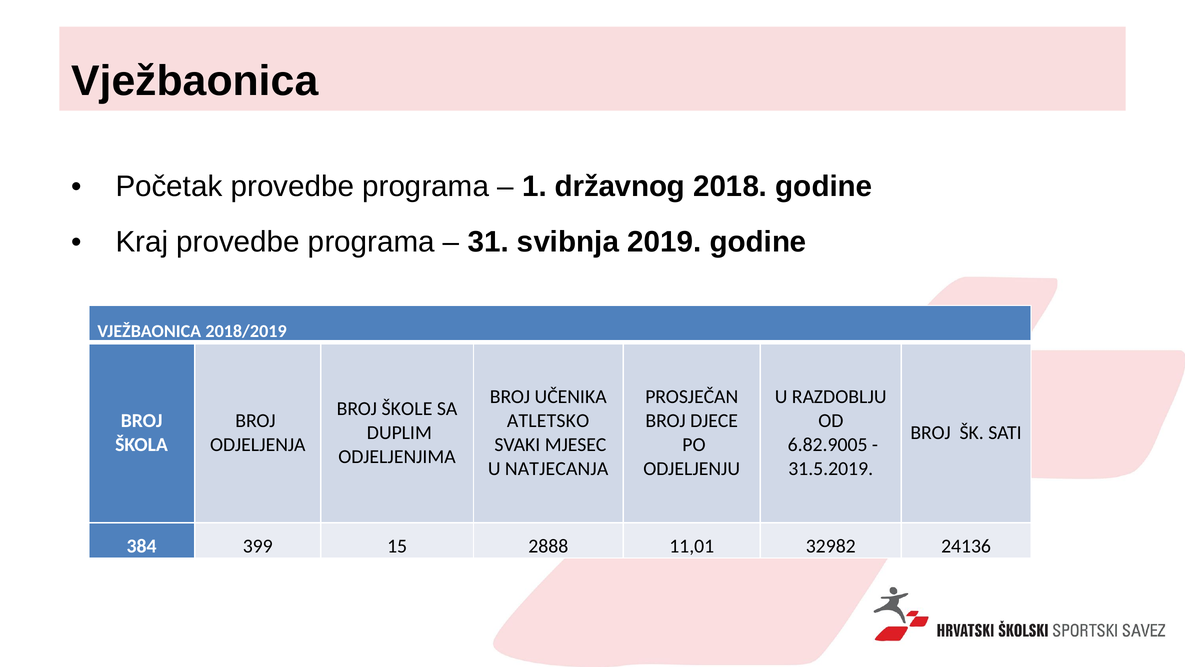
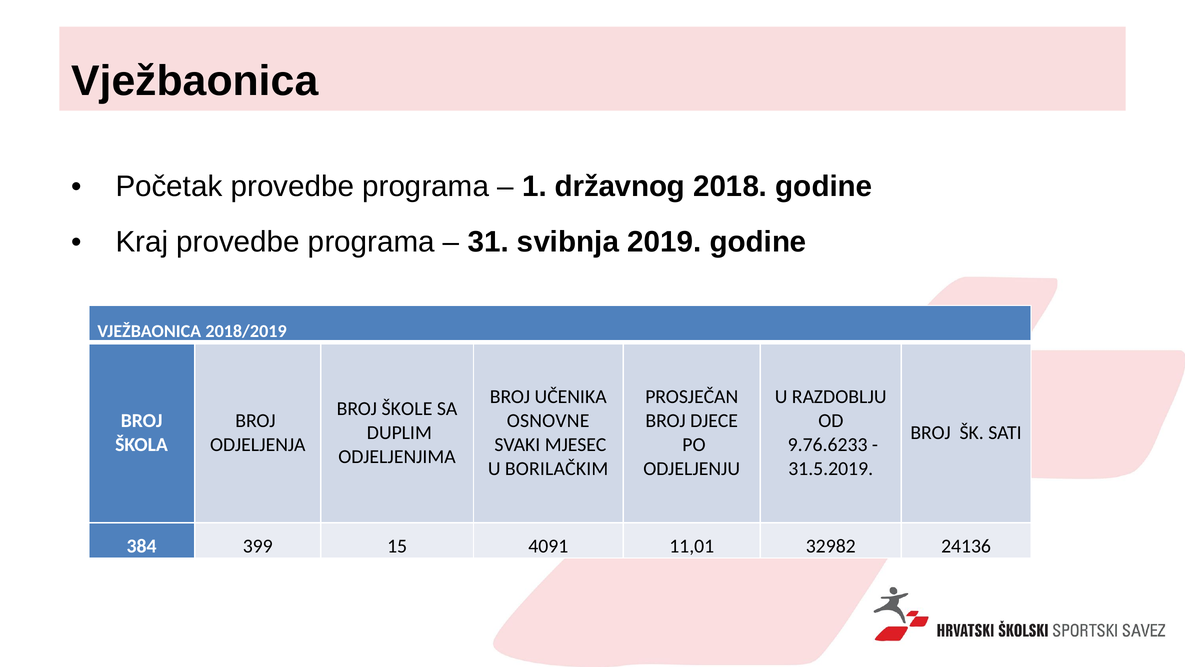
ATLETSKO: ATLETSKO -> OSNOVNE (548, 420)
6.82.9005: 6.82.9005 -> 9.76.6233 (828, 445)
NATJECANJA: NATJECANJA -> BORILAČKIM (557, 469)
2888: 2888 -> 4091 (548, 546)
